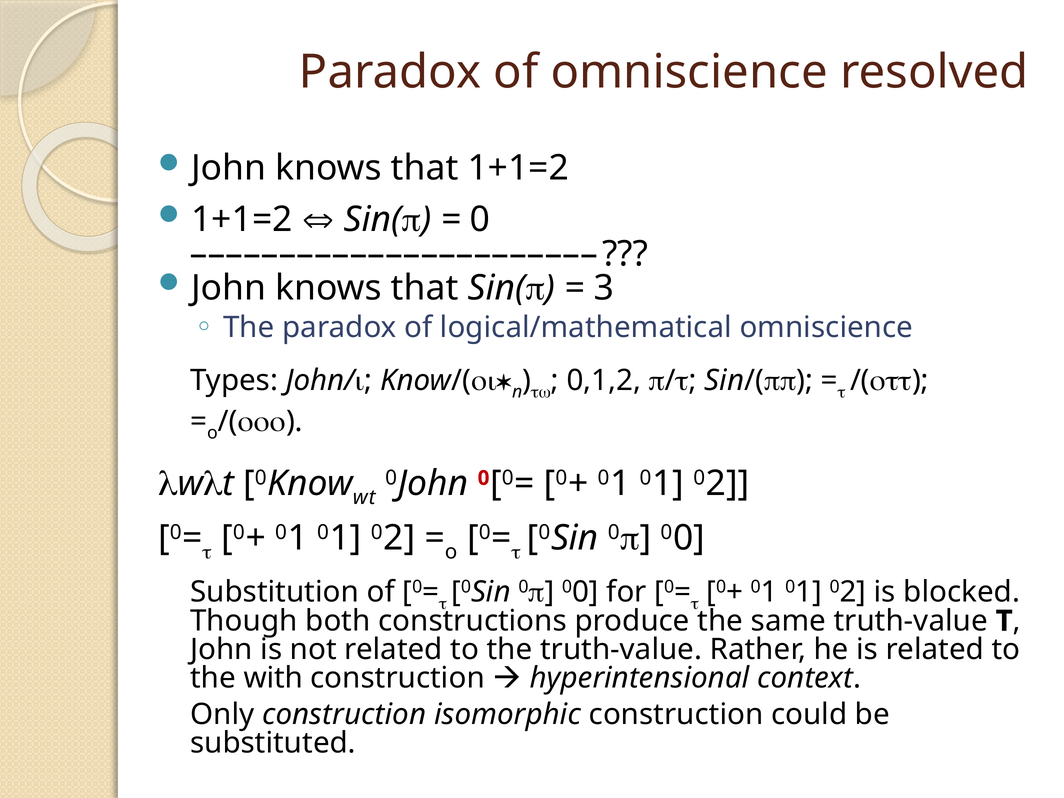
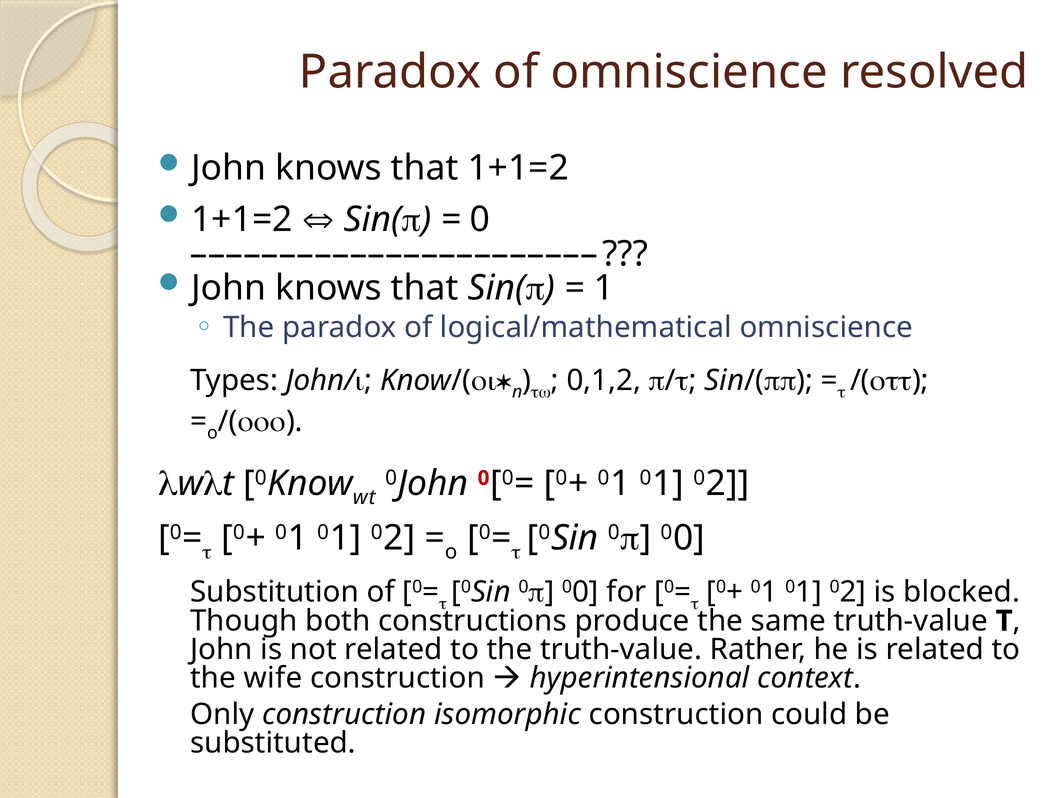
3: 3 -> 1 (604, 288)
with: with -> wife (273, 678)
